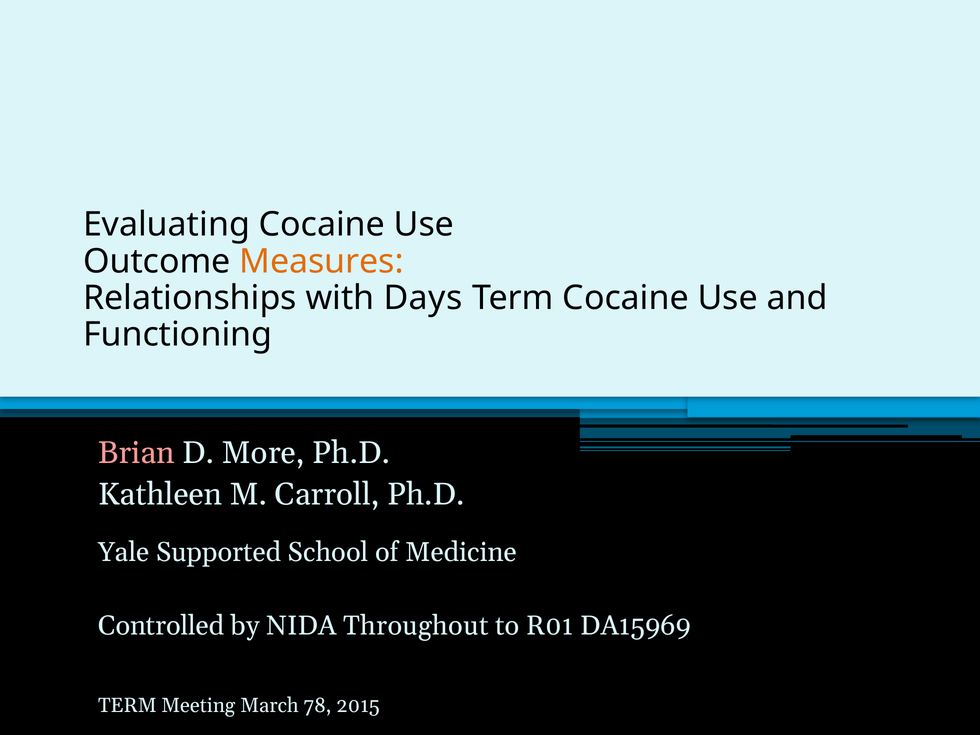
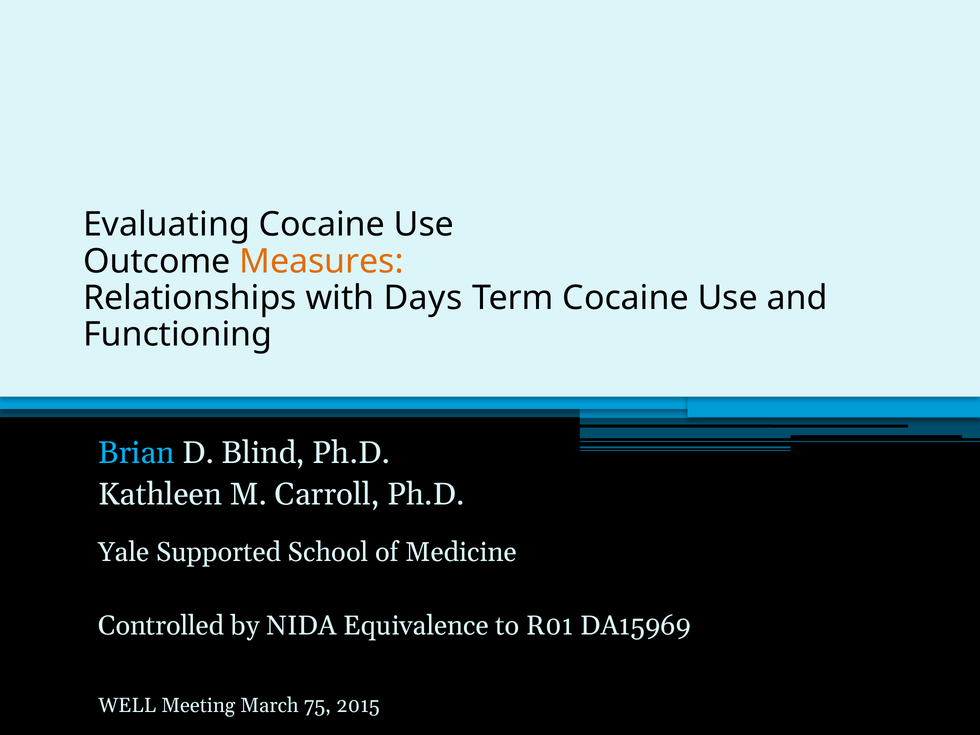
Brian colour: pink -> light blue (137, 453)
More: More -> Blind (263, 453)
Throughout: Throughout -> Equivalence (416, 626)
TERM: TERM -> WELL (127, 705)
78: 78 -> 75 (317, 705)
